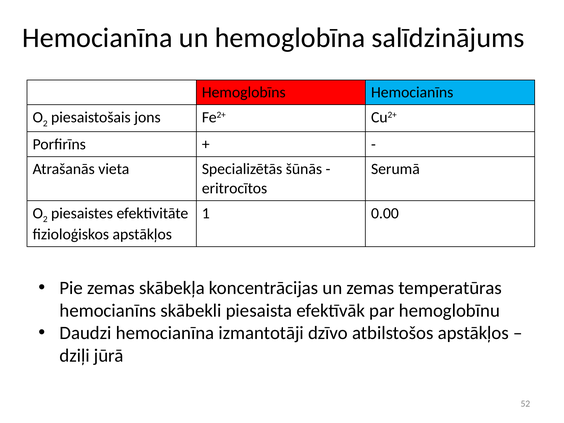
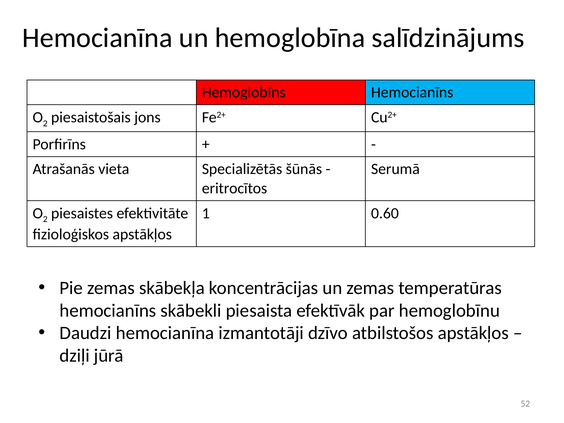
0.00: 0.00 -> 0.60 (385, 213)
